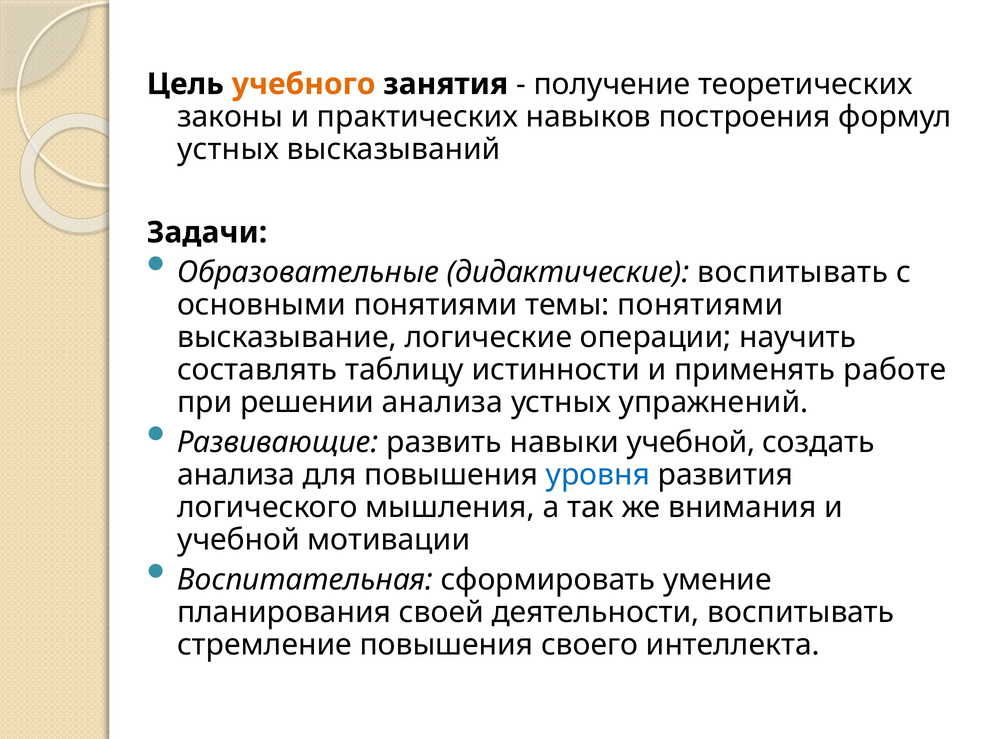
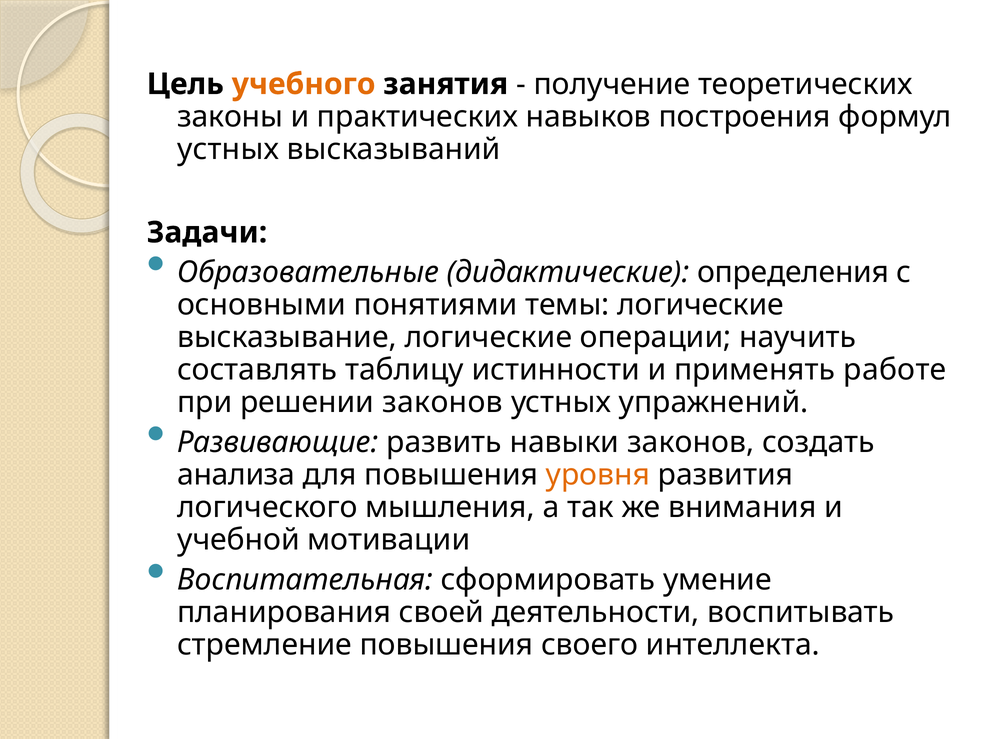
дидактические воспитывать: воспитывать -> определения (793, 273)
темы понятиями: понятиями -> логические (701, 305)
решении анализа: анализа -> законов (443, 403)
навыки учебной: учебной -> законов (691, 443)
уровня colour: blue -> orange (598, 475)
